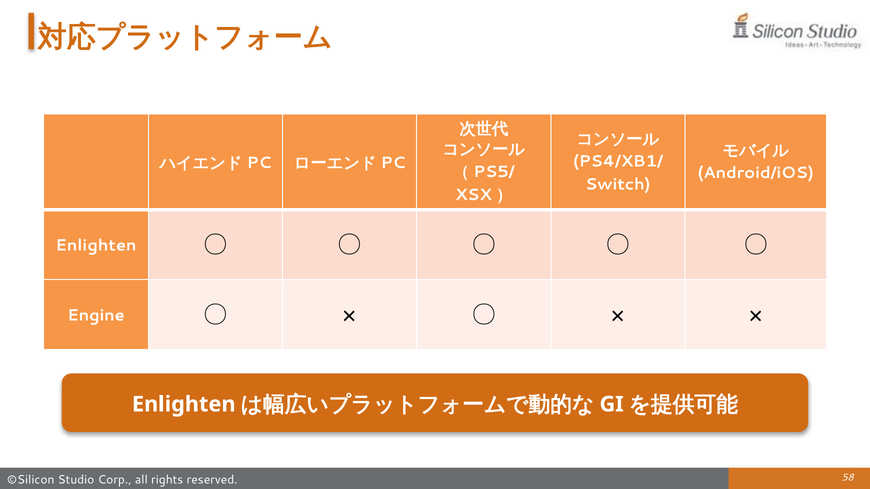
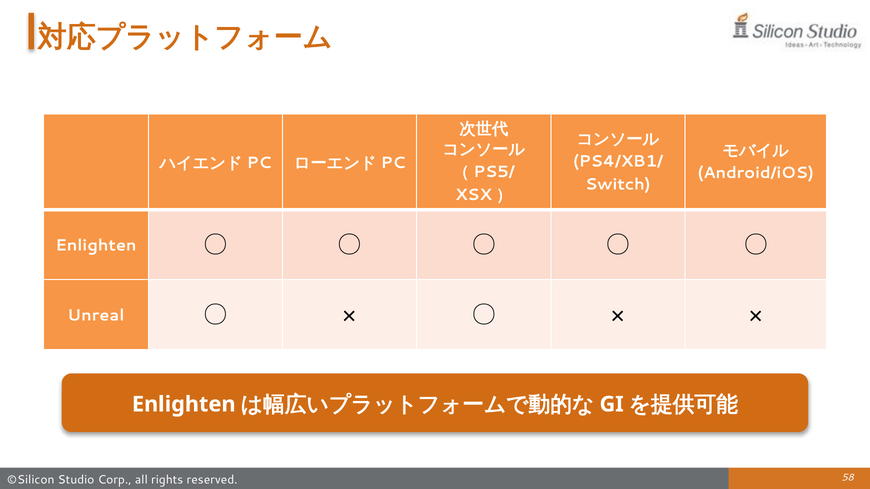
Engine: Engine -> Unreal (96, 316)
